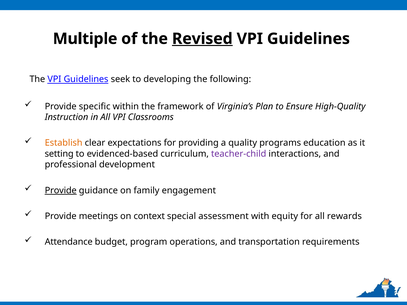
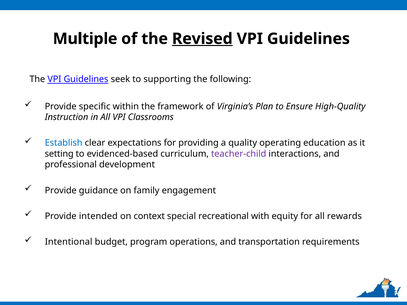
developing: developing -> supporting (167, 79)
Establish colour: orange -> blue (64, 143)
programs: programs -> operating (280, 143)
Provide underline: present -> none (61, 191)
meetings: meetings -> intended (98, 216)
assessment: assessment -> recreational (224, 216)
Attendance: Attendance -> Intentional (69, 242)
